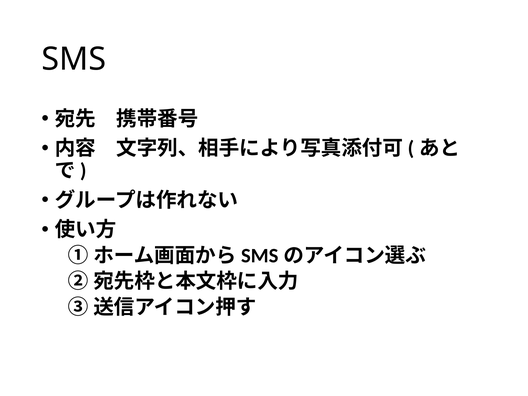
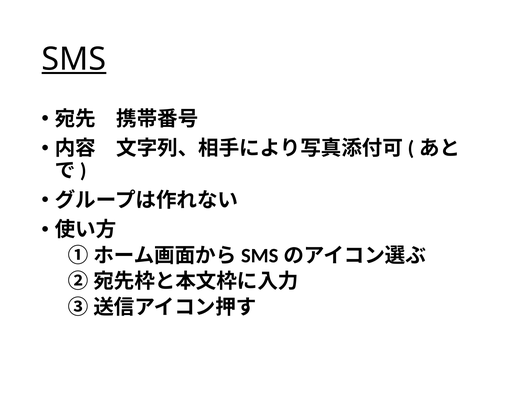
SMS underline: none -> present (74, 59)
